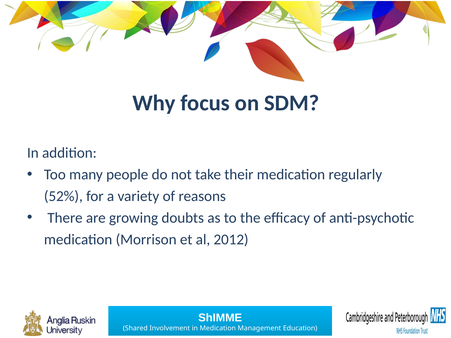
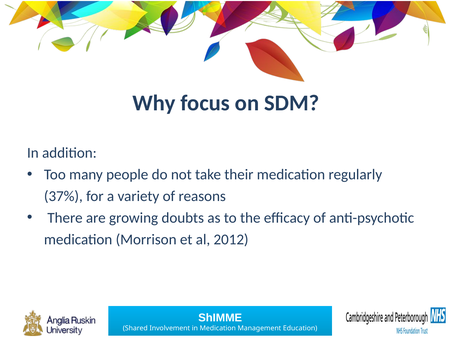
52%: 52% -> 37% (63, 196)
